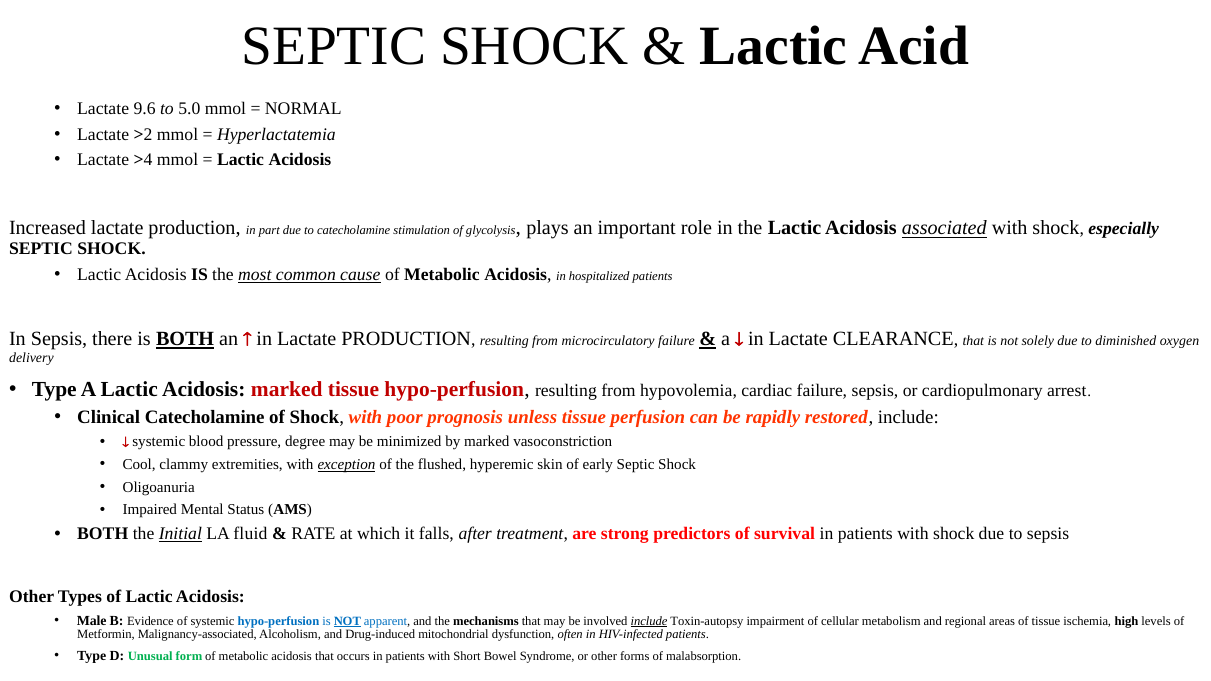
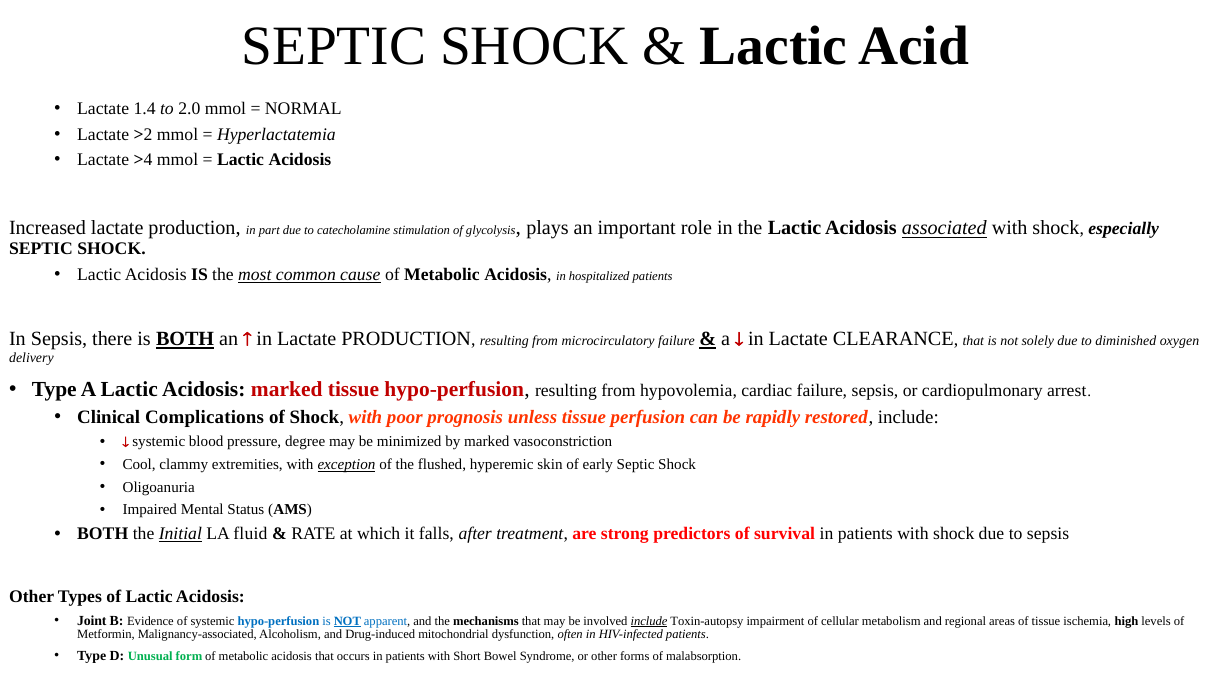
9.6: 9.6 -> 1.4 (145, 109)
5.0: 5.0 -> 2.0 (189, 109)
Clinical Catecholamine: Catecholamine -> Complications (205, 417)
Male: Male -> Joint (92, 621)
